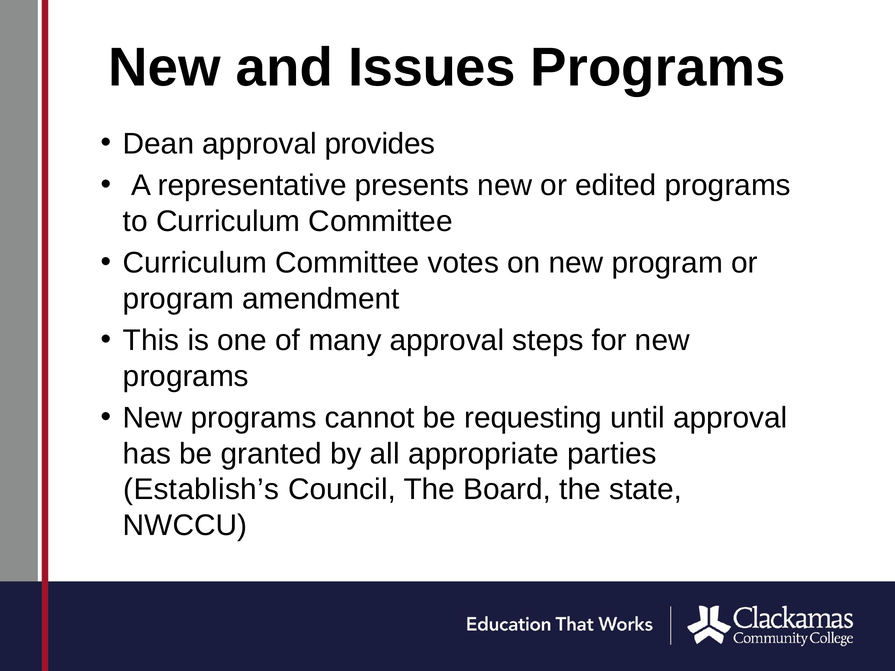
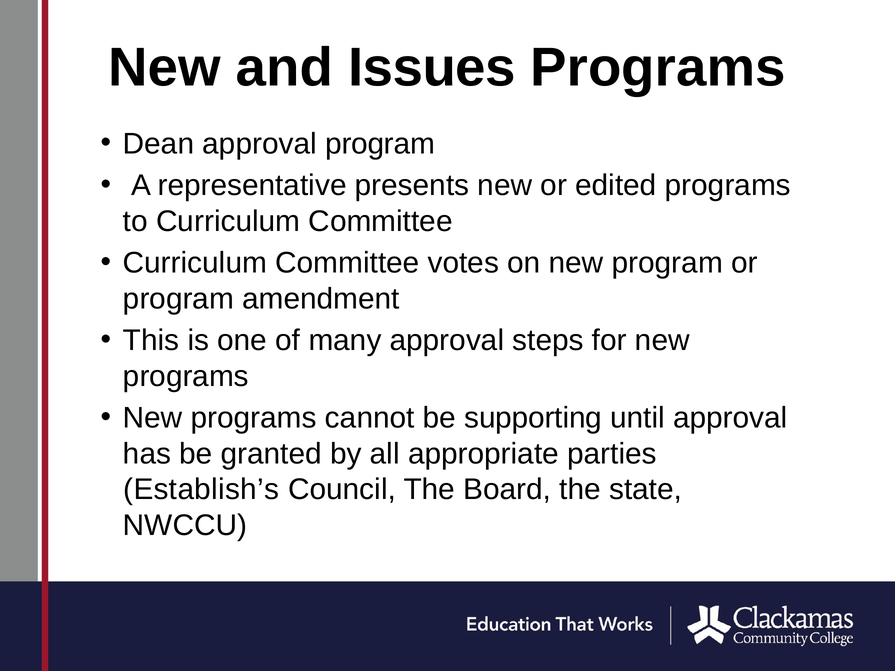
approval provides: provides -> program (380, 144)
requesting: requesting -> supporting (533, 418)
